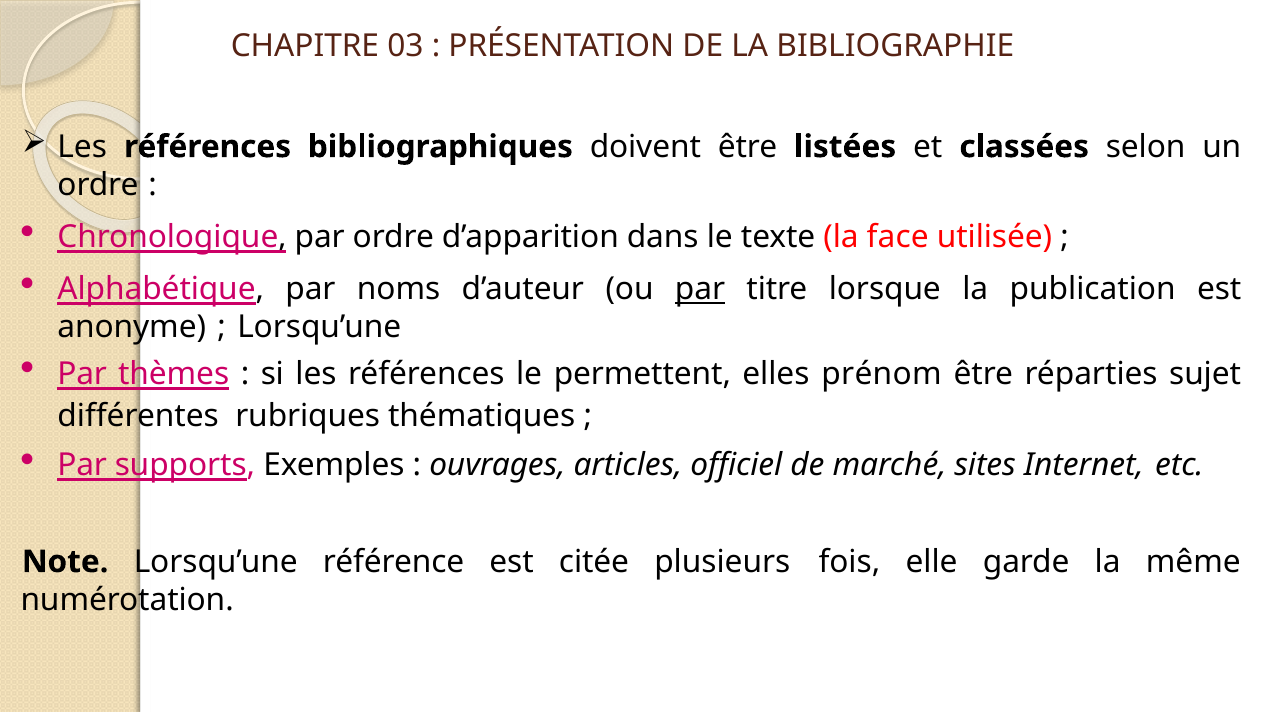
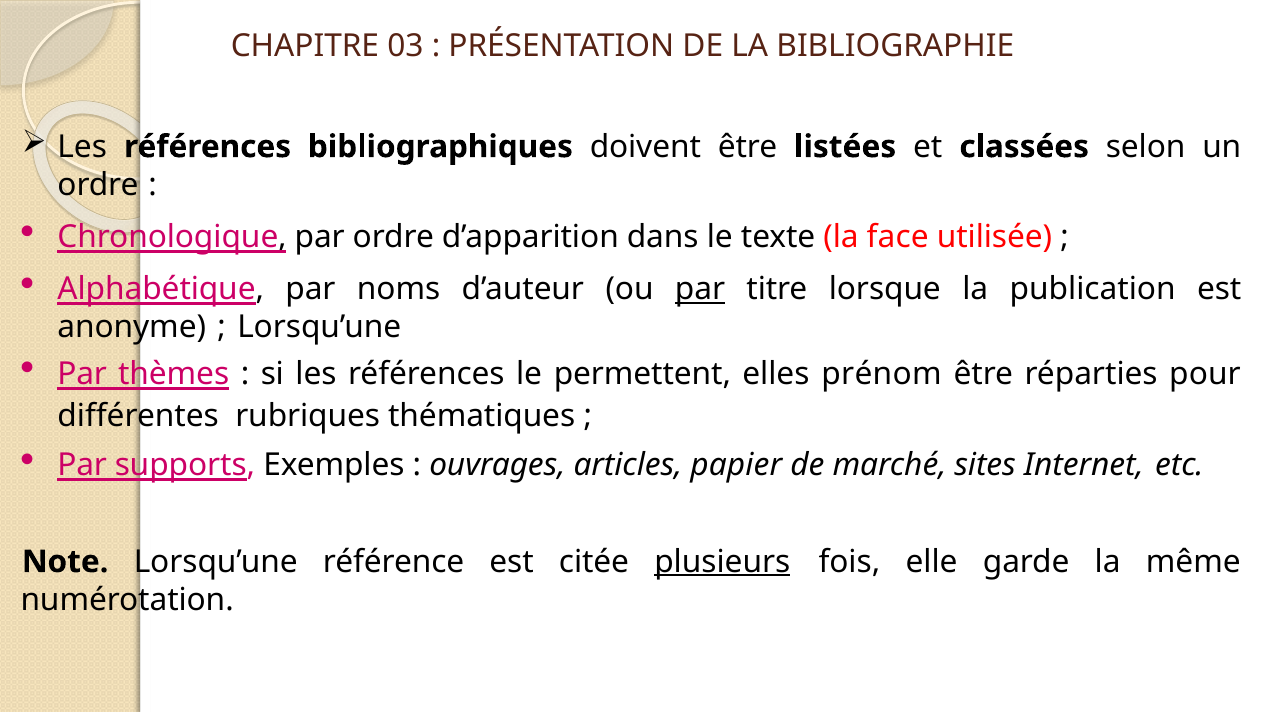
sujet: sujet -> pour (1205, 374)
officiel: officiel -> papier (736, 465)
plusieurs underline: none -> present (722, 562)
